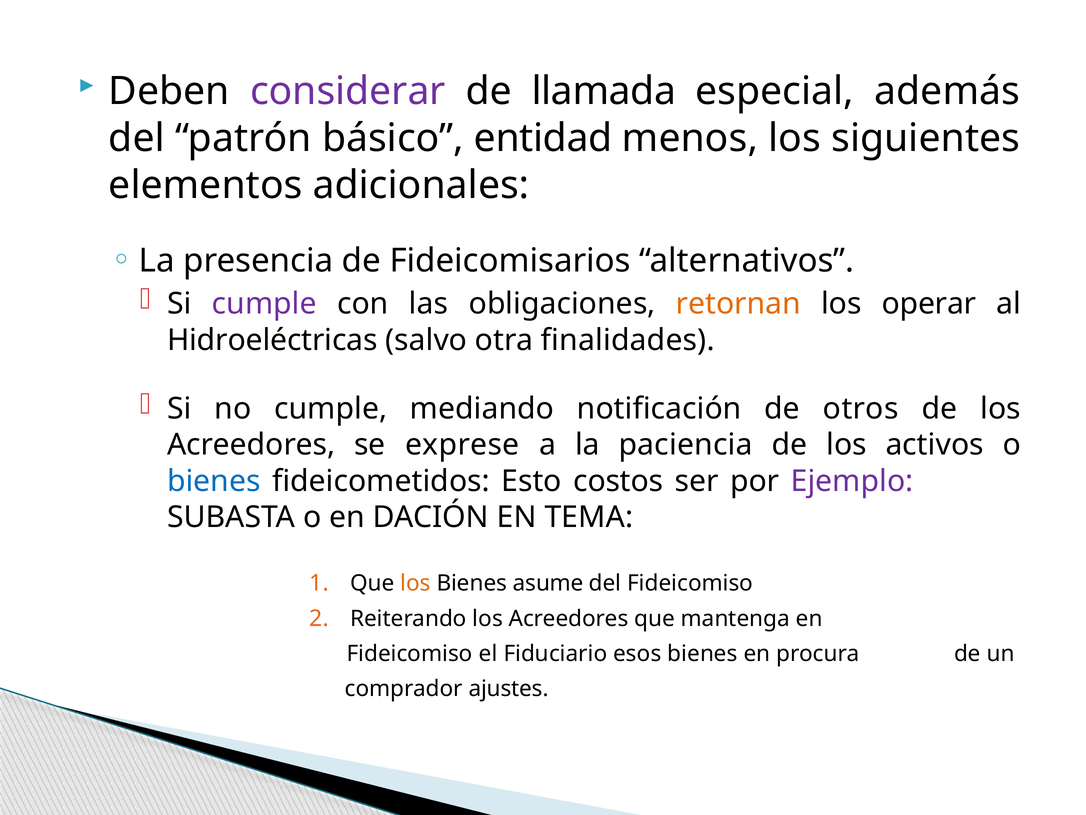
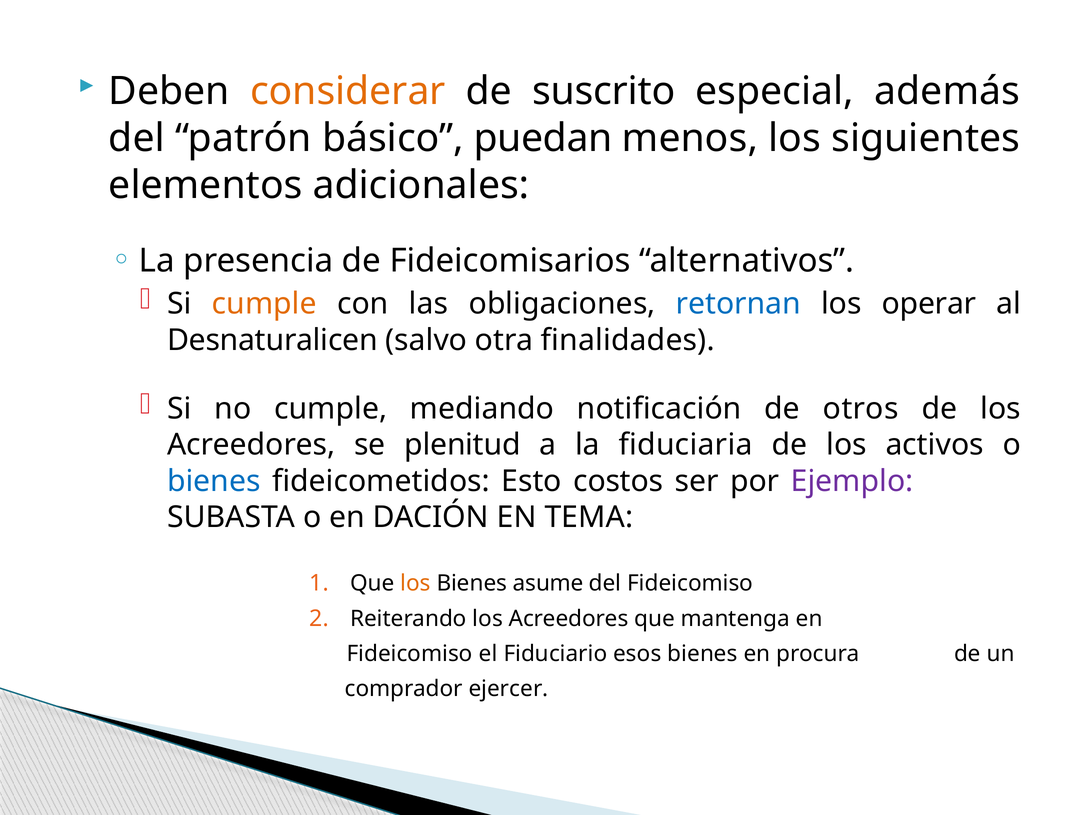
considerar colour: purple -> orange (348, 91)
llamada: llamada -> suscrito (604, 91)
entidad: entidad -> puedan (543, 138)
cumple colour: purple -> orange (264, 304)
retornan colour: orange -> blue (738, 304)
Hidroeléctricas: Hidroeléctricas -> Desnaturalicen (272, 340)
exprese: exprese -> plenitud (463, 445)
paciencia: paciencia -> fiduciaria (686, 445)
ajustes: ajustes -> ejercer (508, 688)
